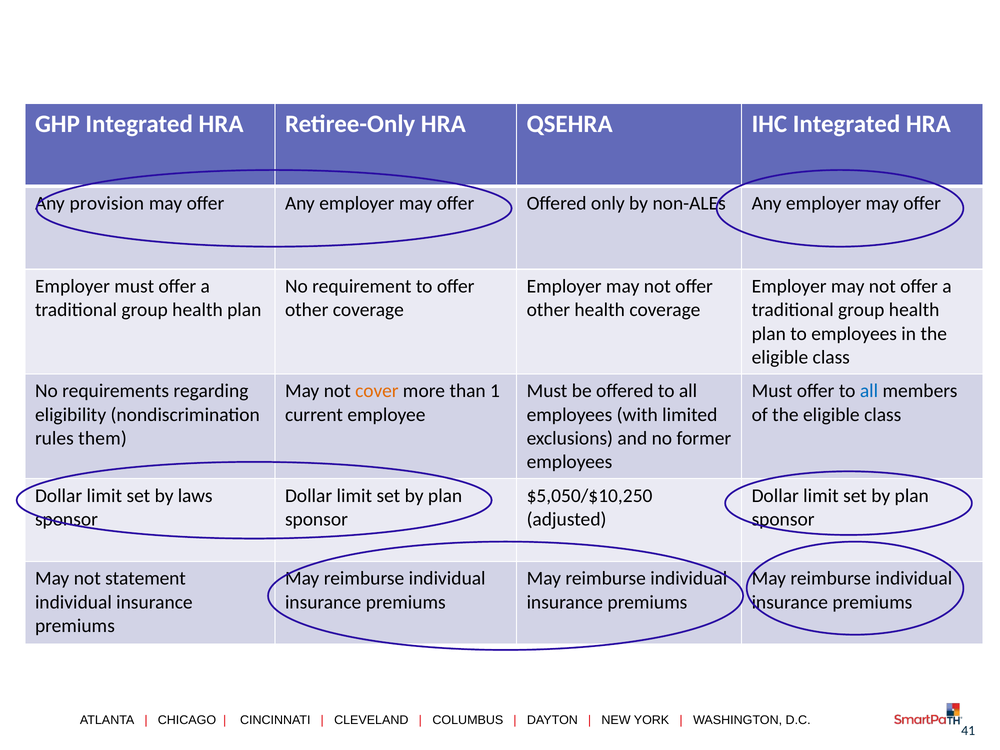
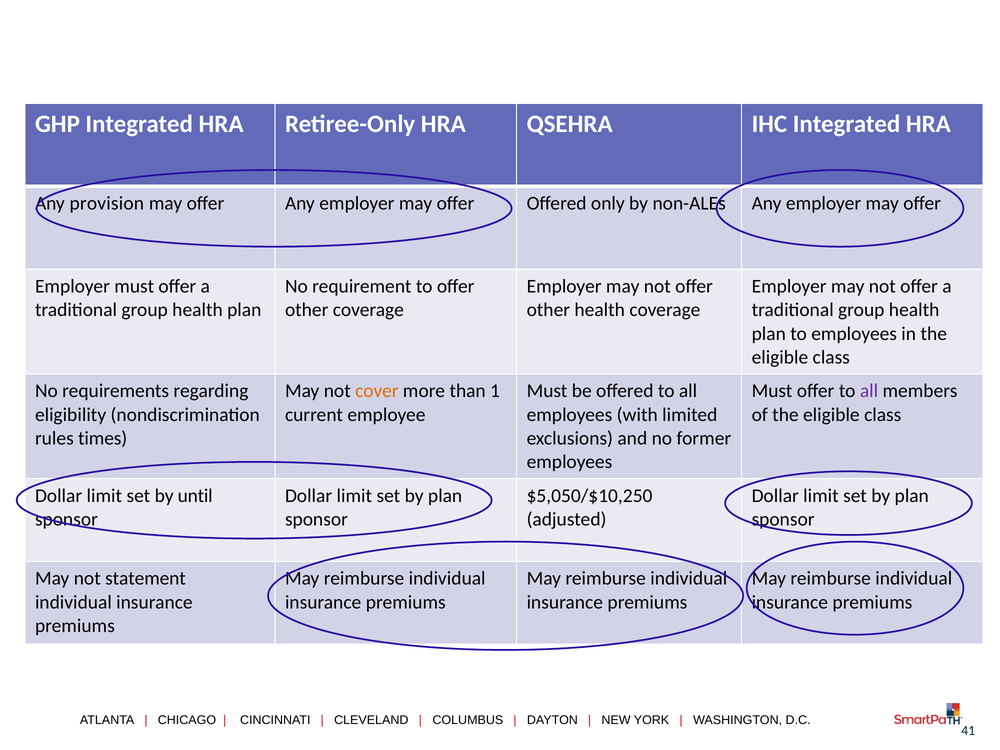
all colour: blue -> purple (869, 391)
them: them -> times (103, 438)
laws: laws -> until (195, 496)
